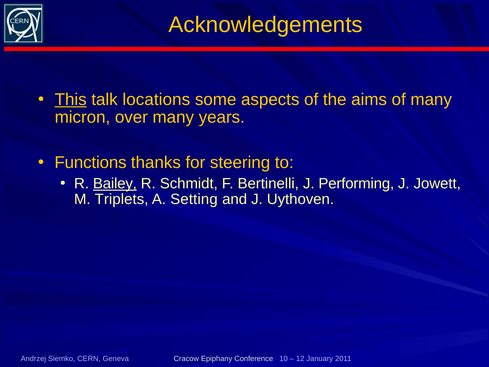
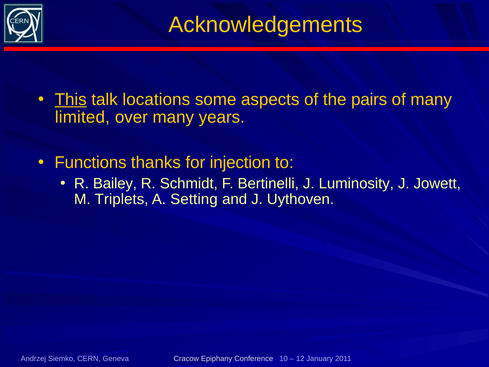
aims: aims -> pairs (369, 100)
micron: micron -> limited (82, 117)
steering: steering -> injection (240, 163)
Bailey underline: present -> none (115, 184)
Performing: Performing -> Luminosity (356, 184)
